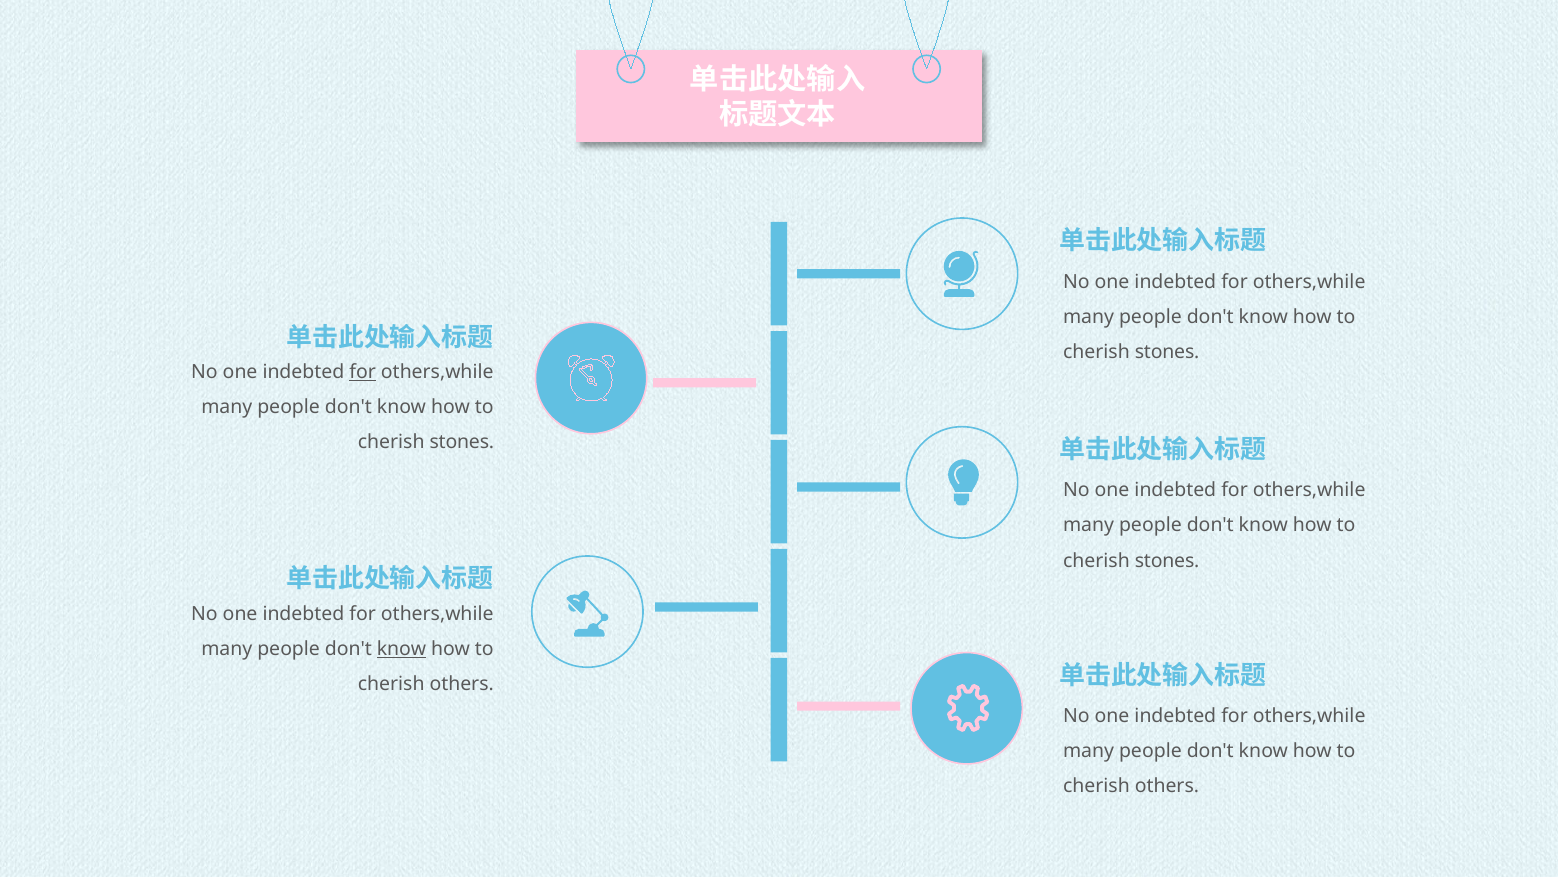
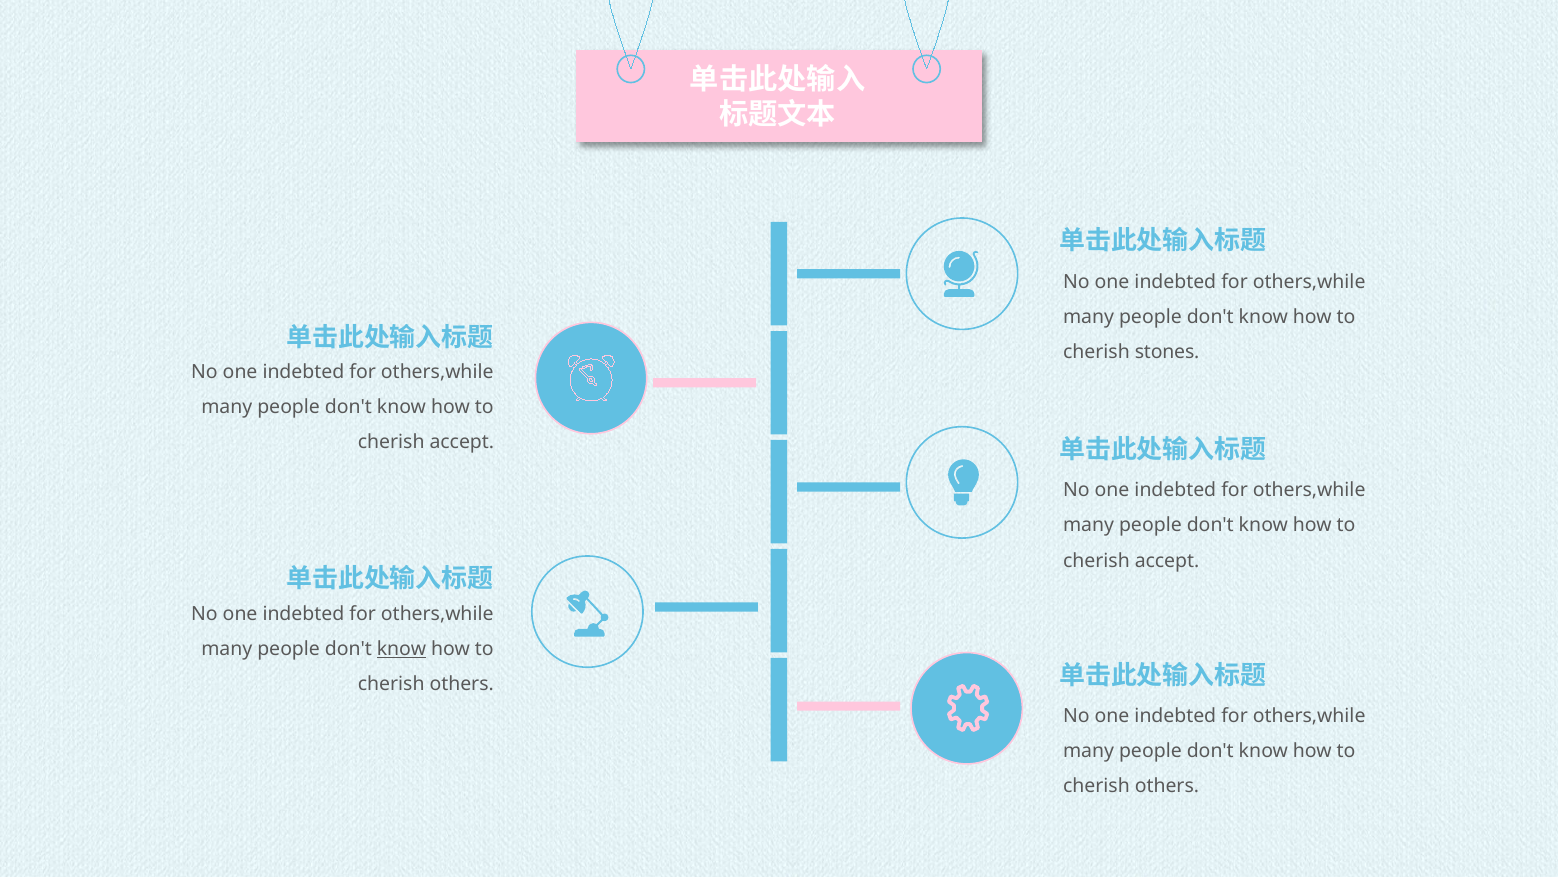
for underline: present -> none (363, 372)
stones: stones -> accept (462, 442)
stones: stones -> accept (1167, 560)
